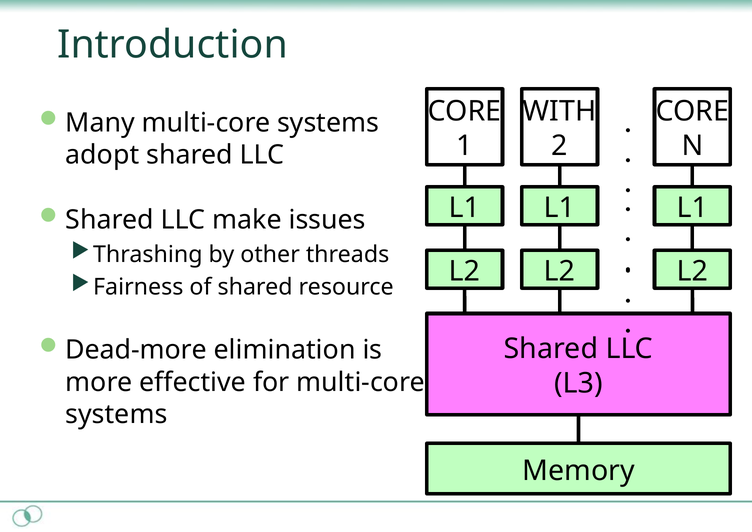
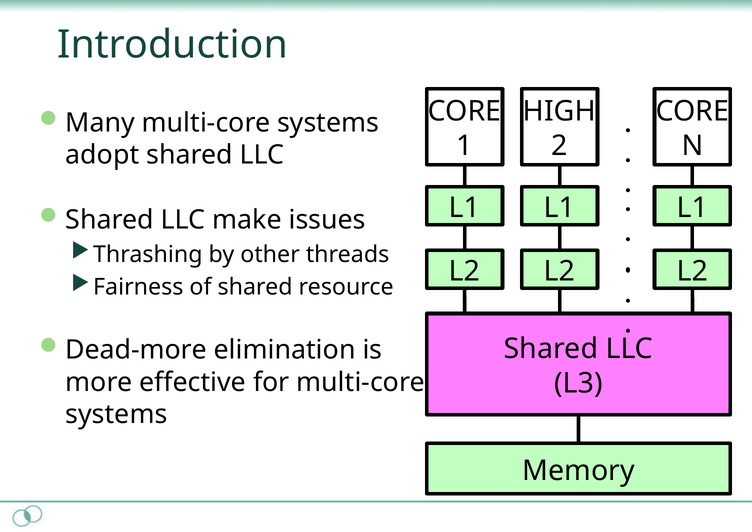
WITH: WITH -> HIGH (559, 111)
